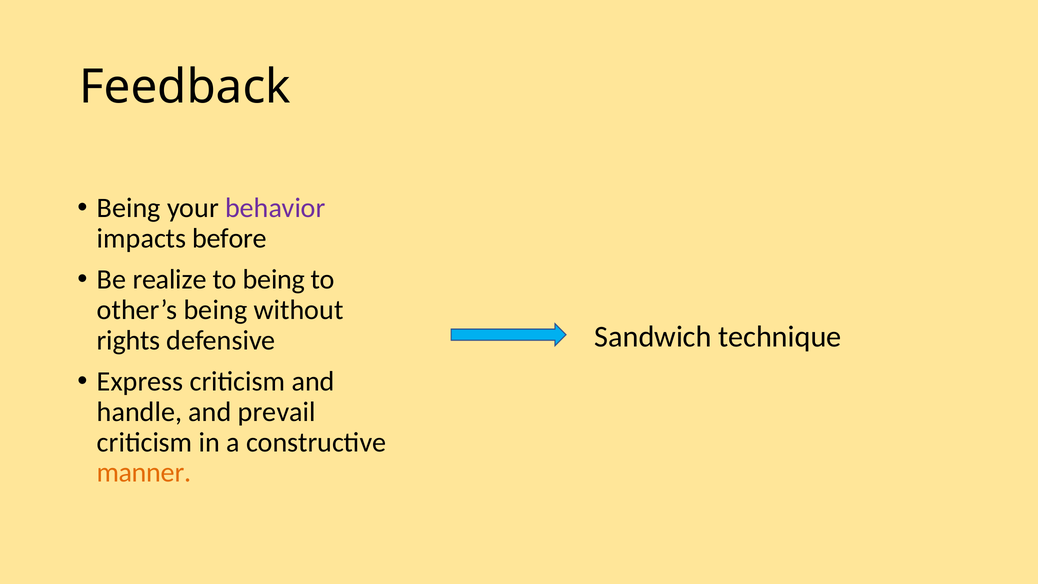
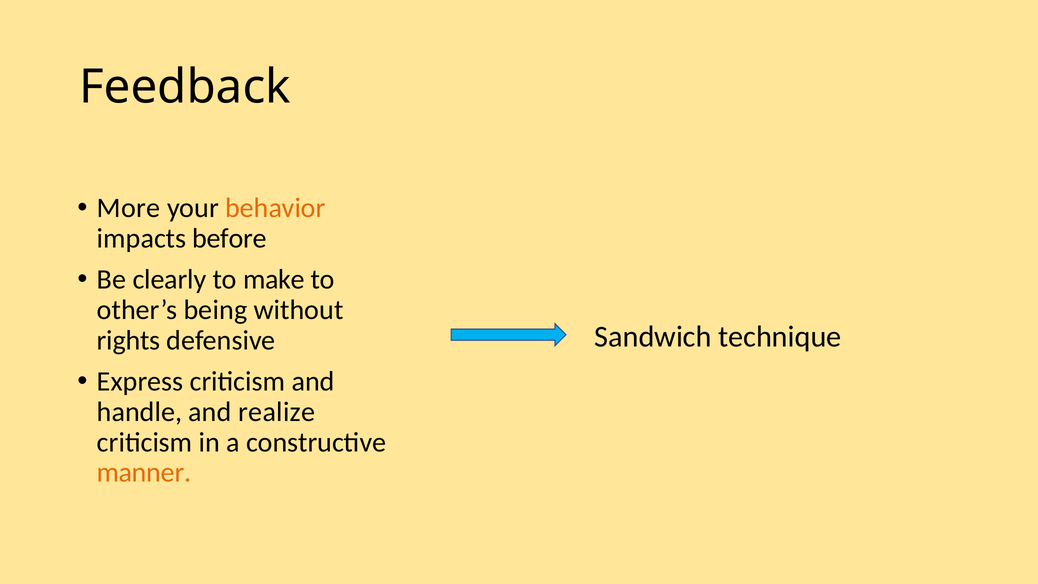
Being: Being -> More (129, 208)
behavior colour: purple -> orange (275, 208)
realize: realize -> clearly (170, 280)
to being: being -> make (274, 280)
prevail: prevail -> realize (277, 412)
